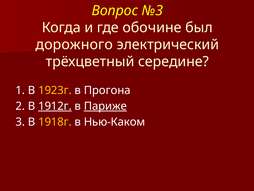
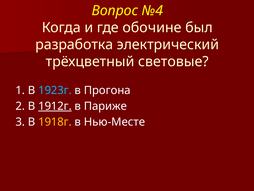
№3: №3 -> №4 (152, 11)
дорожного: дорожного -> разработка (74, 45)
середине: середине -> световые (173, 61)
1923г colour: yellow -> light blue (55, 90)
Париже underline: present -> none (105, 106)
Нью-Каком: Нью-Каком -> Нью-Месте (114, 122)
